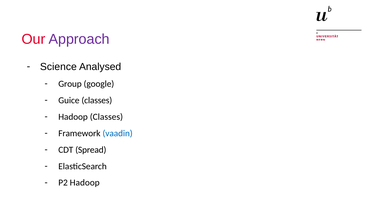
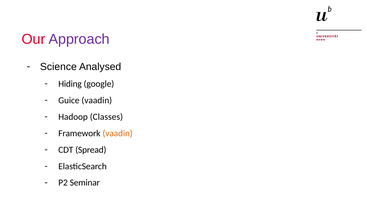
Group: Group -> Hiding (70, 84)
Guice classes: classes -> vaadin (97, 101)
vaadin colour: blue -> orange (118, 134)
P2 Hadoop: Hadoop -> Seminar (85, 183)
